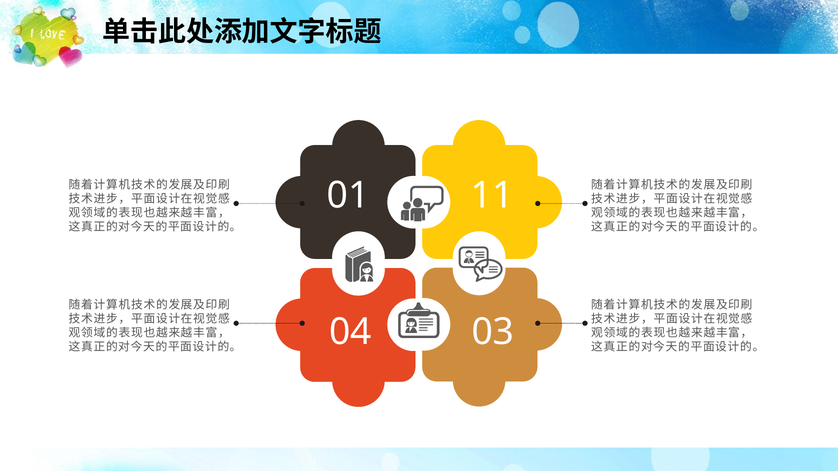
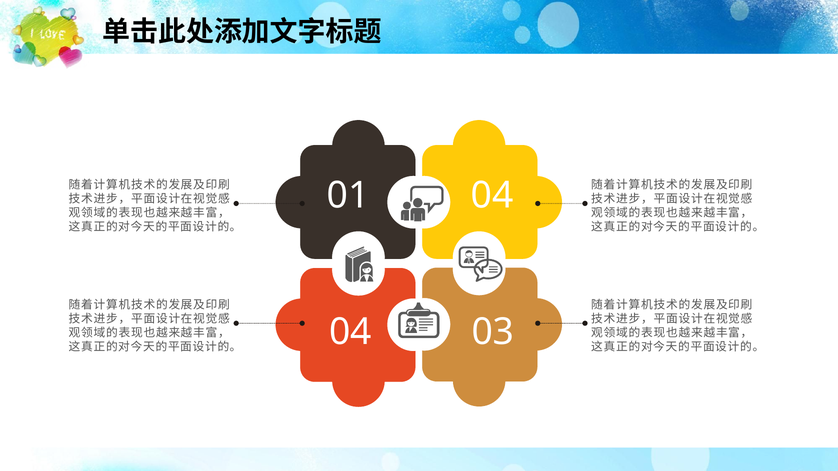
01 11: 11 -> 04 (492, 196)
